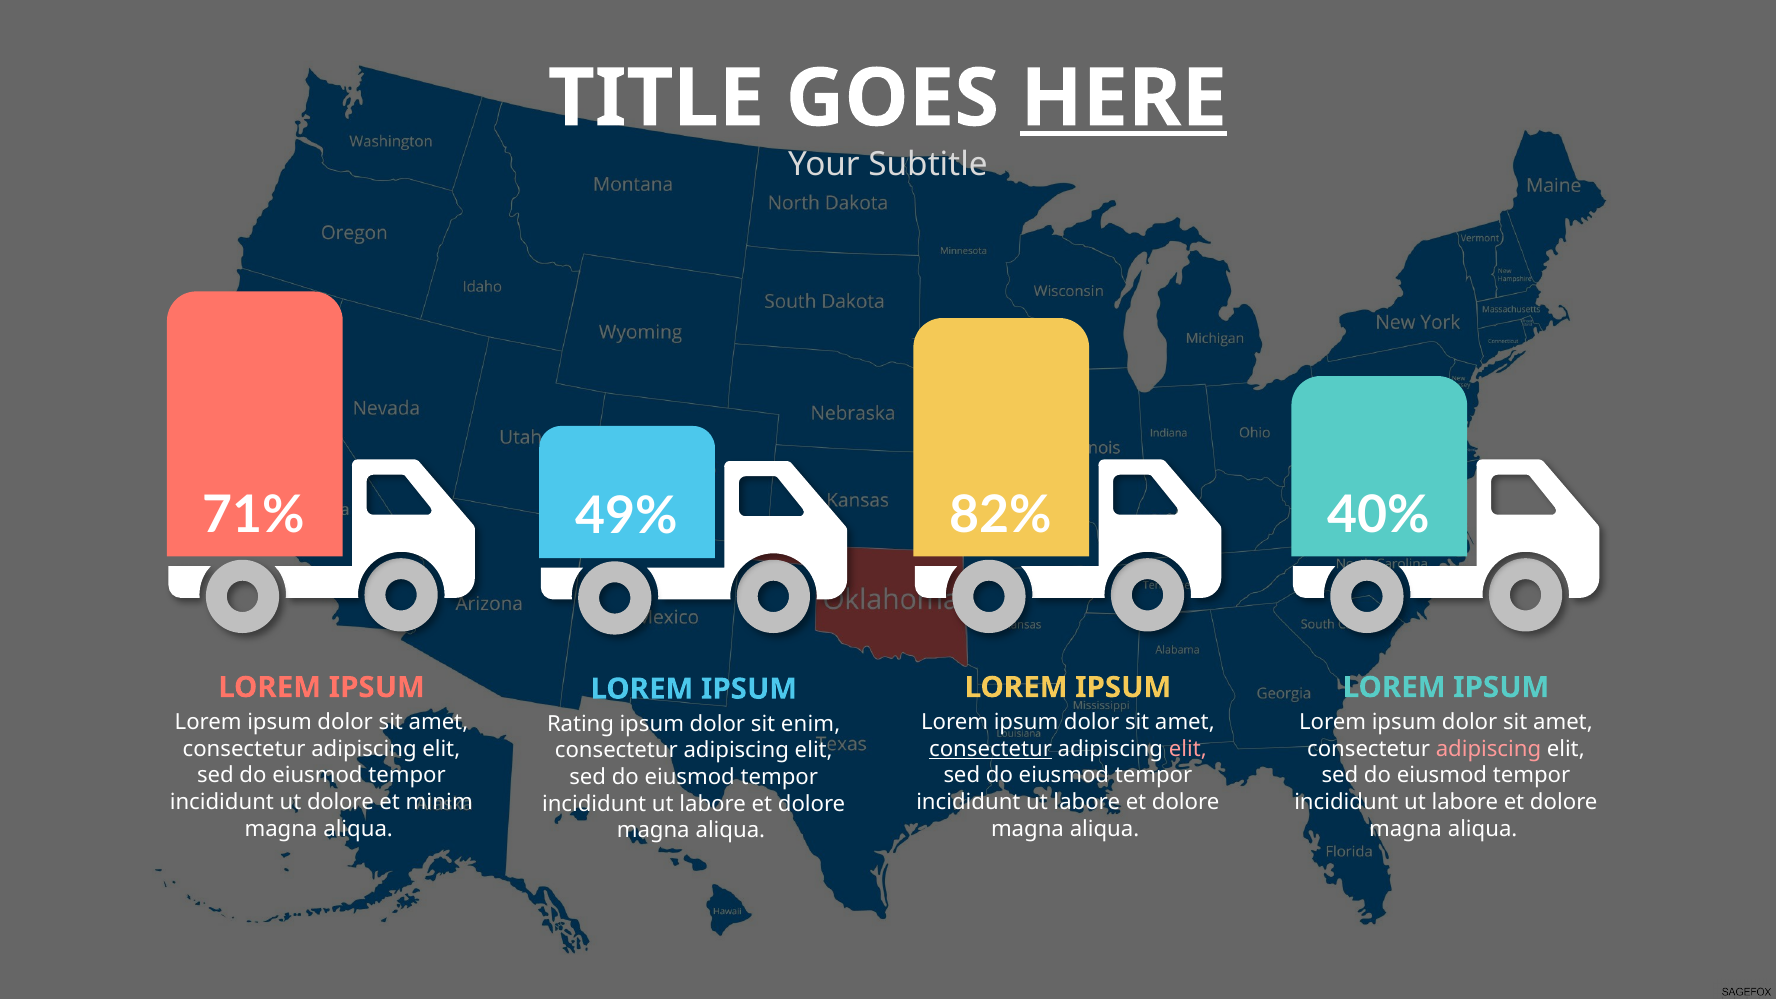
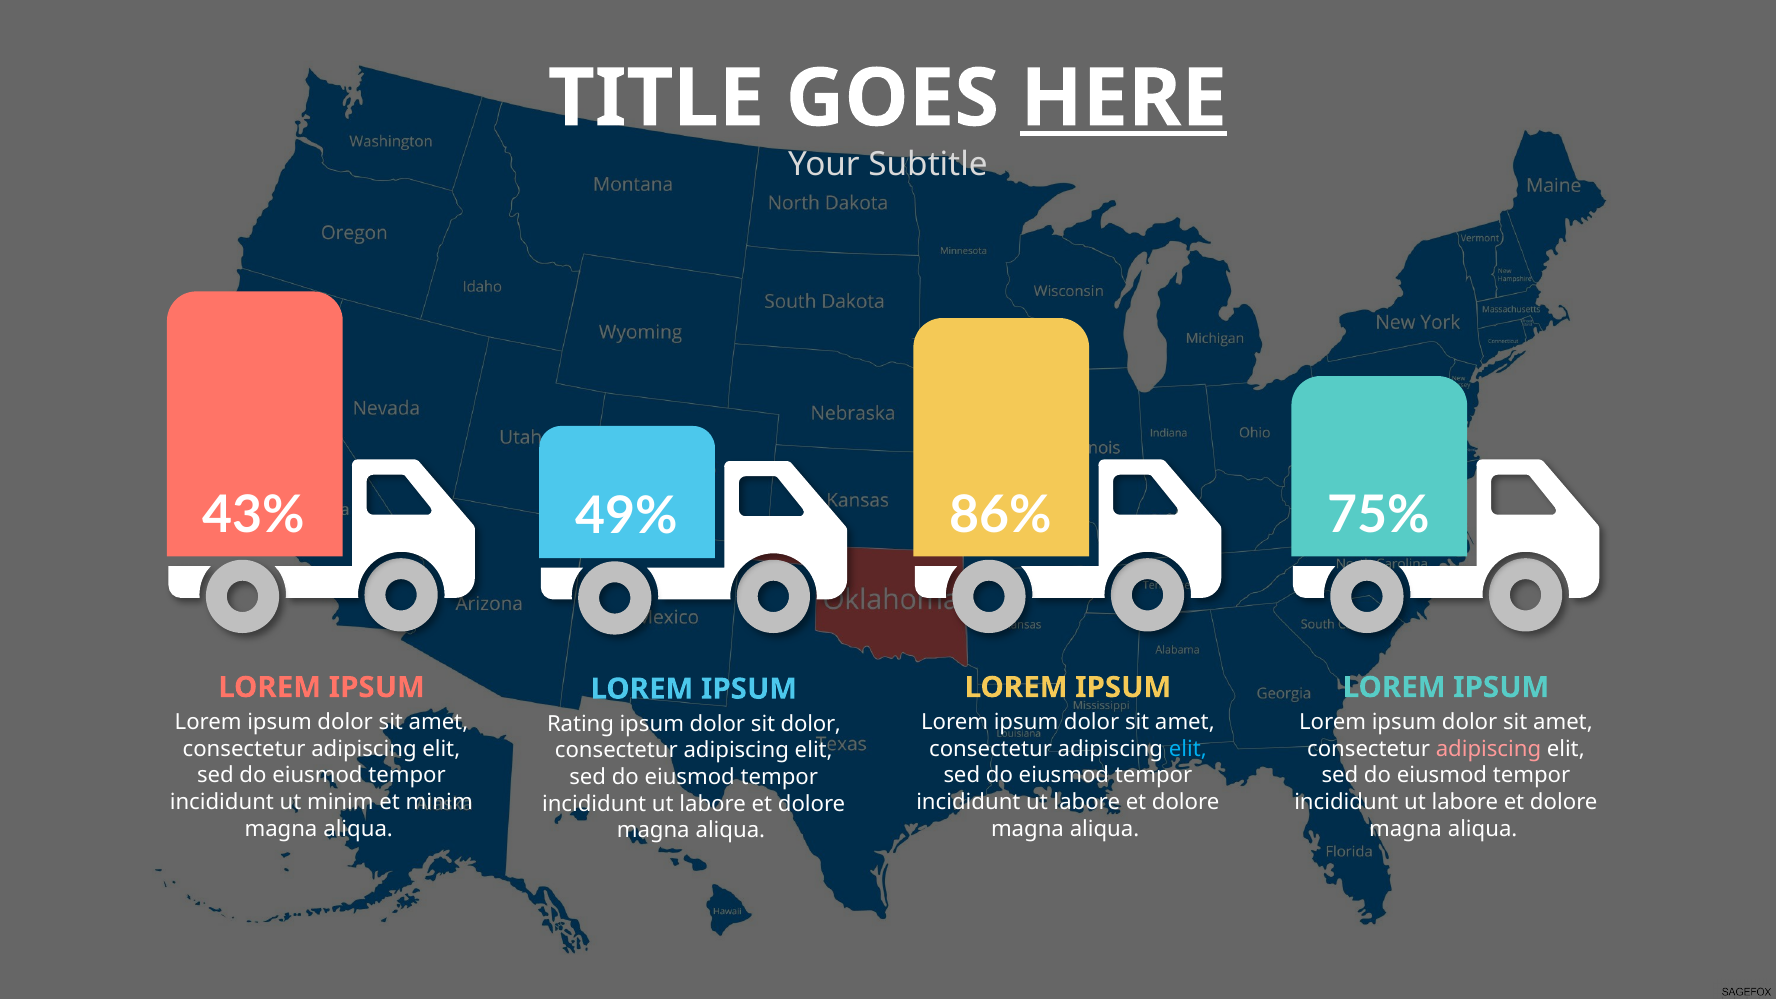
71%: 71% -> 43% (254, 515)
82%: 82% -> 86% (1000, 515)
40%: 40% -> 75% (1379, 515)
sit enim: enim -> dolor (811, 724)
consectetur underline: present -> none (991, 749)
elit colour: pink -> light blue (1188, 749)
ut dolore: dolore -> minim (340, 802)
